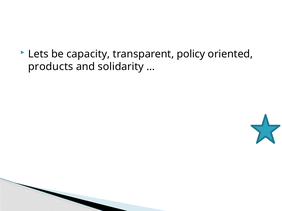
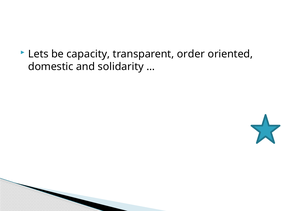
policy: policy -> order (191, 54)
products: products -> domestic (51, 67)
